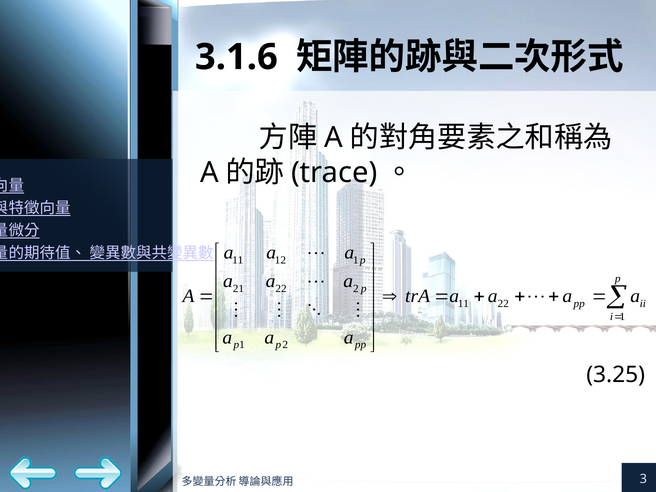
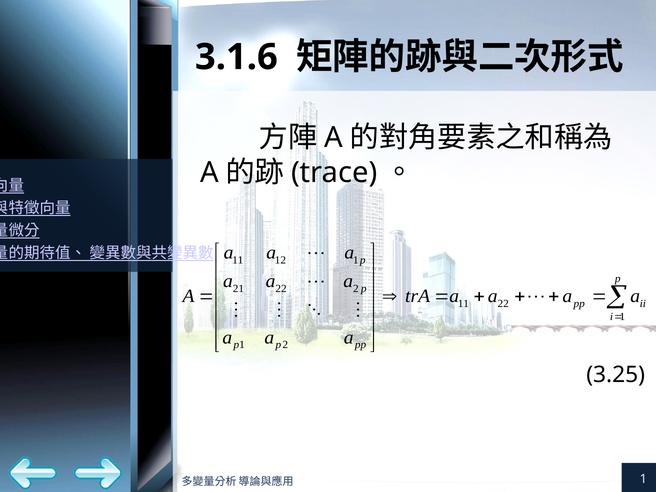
3: 3 -> 1 (643, 479)
